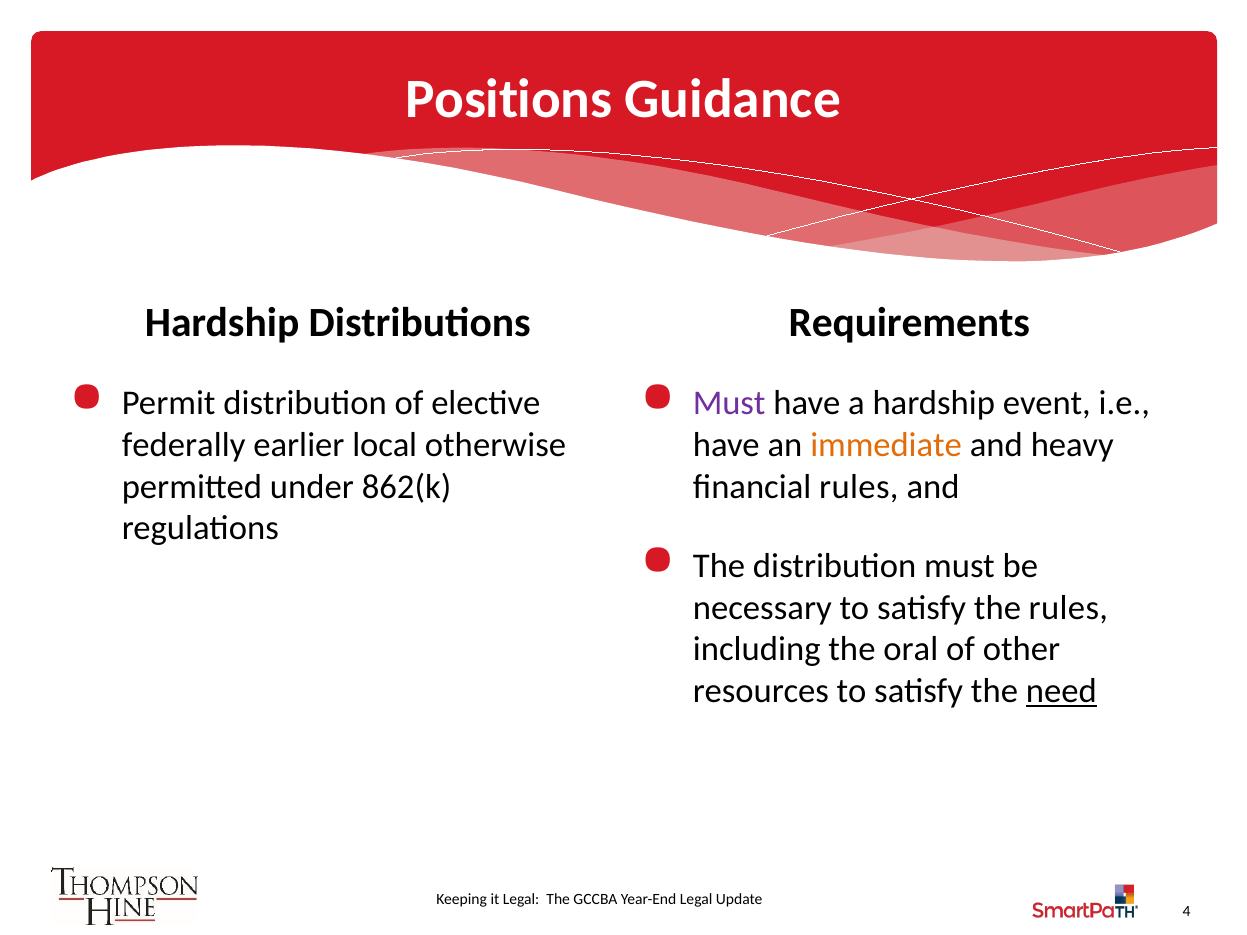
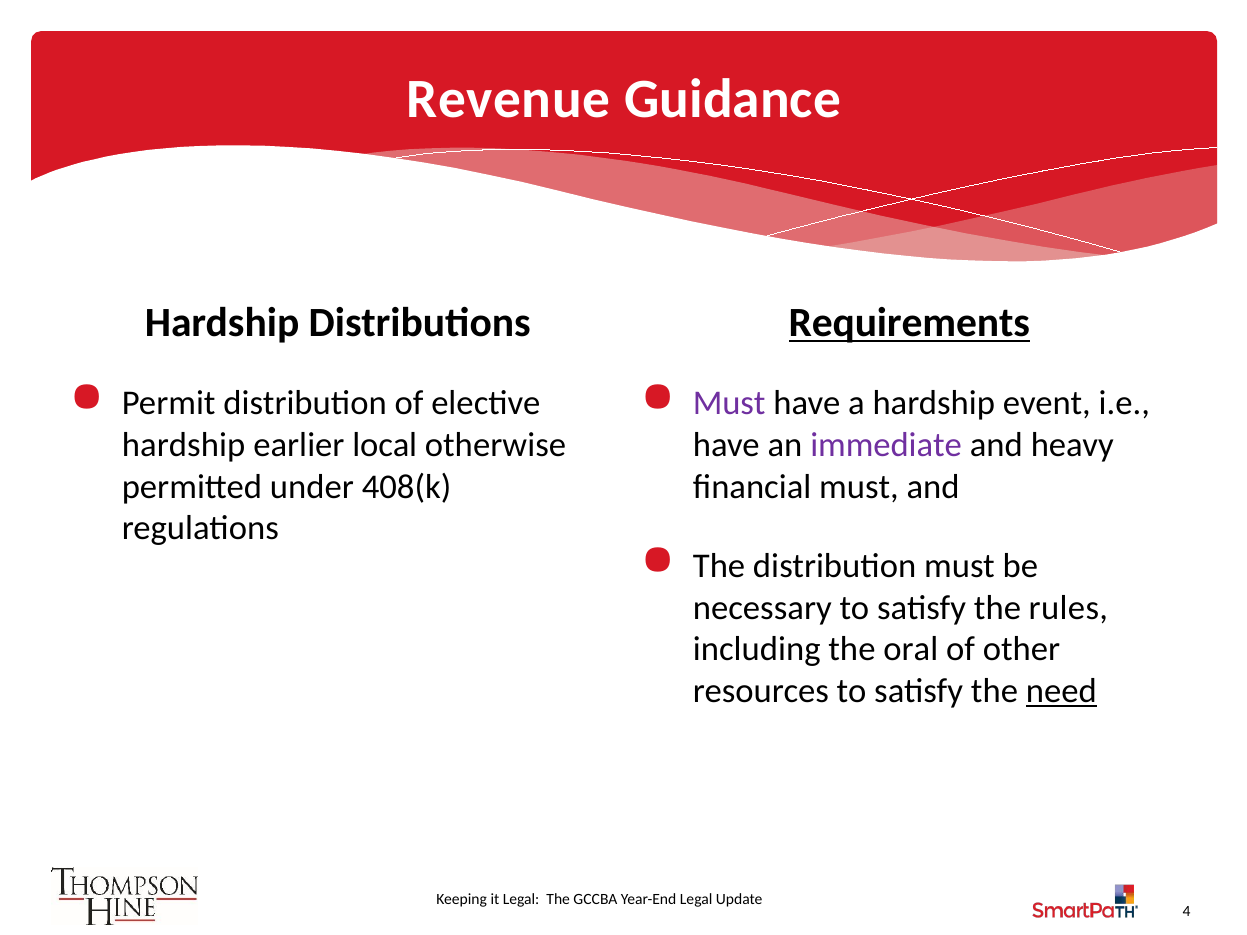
Positions: Positions -> Revenue (508, 100)
Requirements underline: none -> present (909, 323)
federally: federally -> hardship (184, 445)
immediate colour: orange -> purple (886, 445)
862(k: 862(k -> 408(k (407, 487)
financial rules: rules -> must (859, 487)
